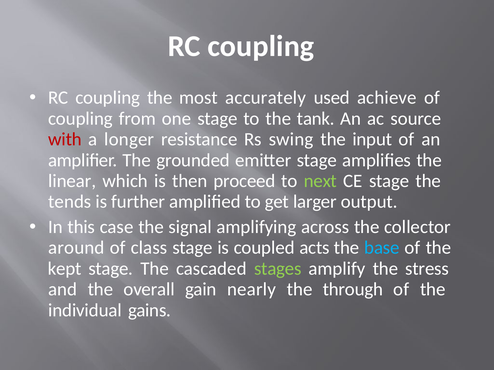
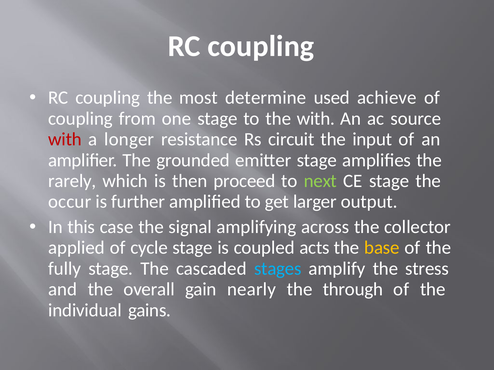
accurately: accurately -> determine (266, 98)
the tank: tank -> with (316, 119)
swing: swing -> circuit (291, 140)
linear: linear -> rarely (72, 181)
tends: tends -> occur (70, 202)
around: around -> applied (77, 248)
class: class -> cycle (149, 248)
base colour: light blue -> yellow (382, 248)
kept: kept -> fully (65, 269)
stages colour: light green -> light blue (278, 269)
